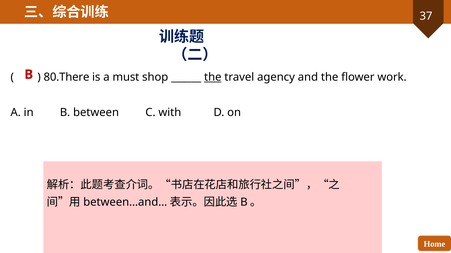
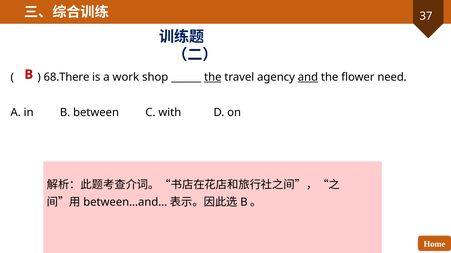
80.There: 80.There -> 68.There (66, 77)
must: must -> work (126, 77)
and underline: none -> present (308, 77)
work: work -> need (392, 77)
